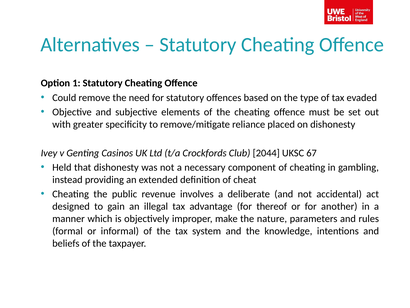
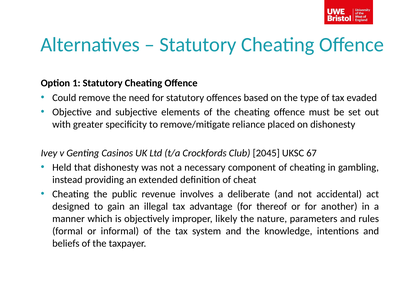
2044: 2044 -> 2045 (266, 153)
make: make -> likely (226, 218)
